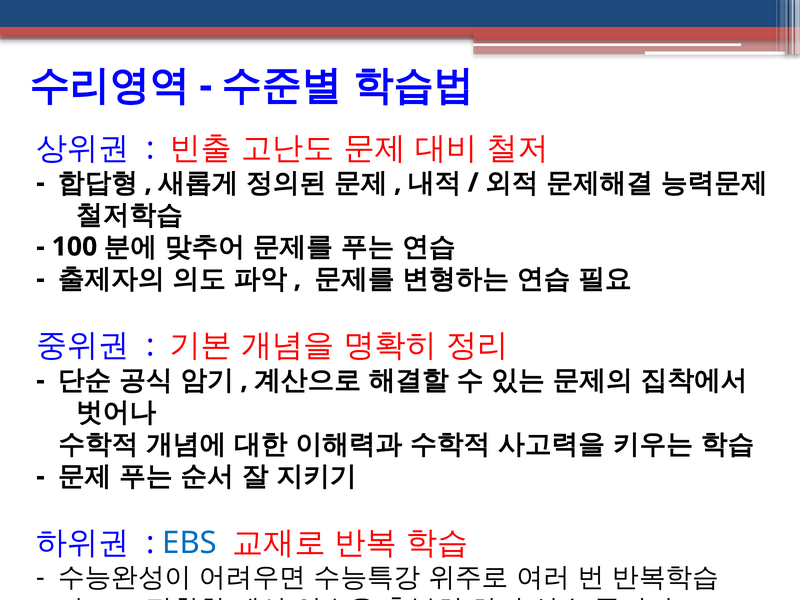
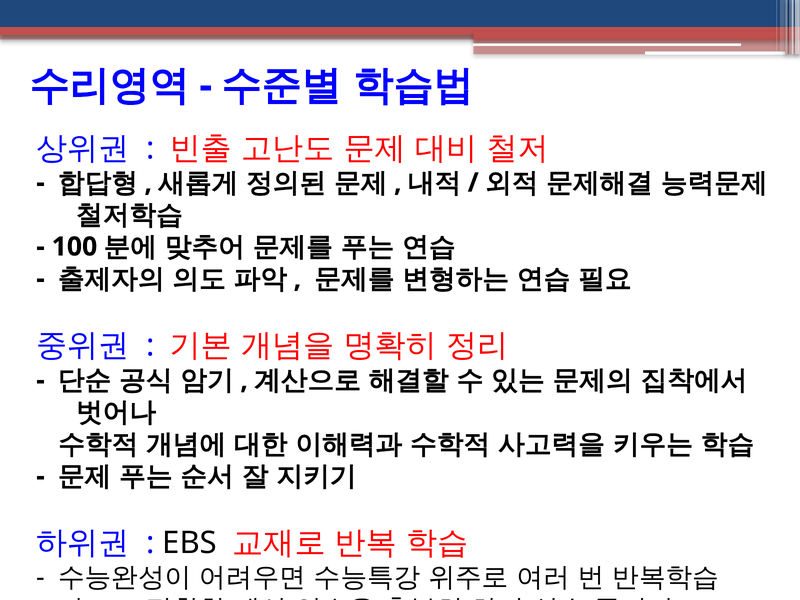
EBS colour: blue -> black (190, 543)
